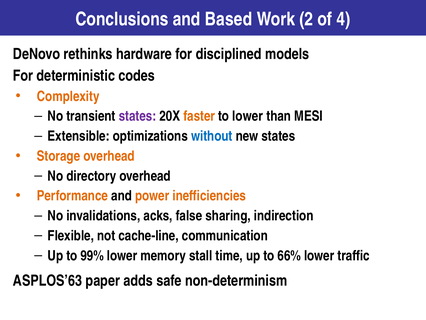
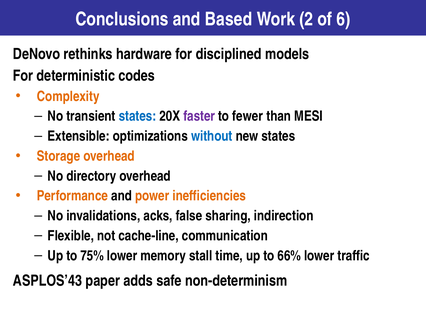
4: 4 -> 6 (343, 19)
states colour: purple -> blue (137, 116)
faster colour: orange -> purple (199, 116)
to lower: lower -> fewer (248, 116)
99%: 99% -> 75% (92, 255)
ASPLOS’63: ASPLOS’63 -> ASPLOS’43 (48, 280)
